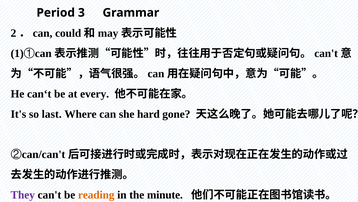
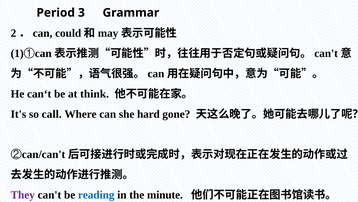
every: every -> think (95, 94)
last: last -> call (52, 114)
reading colour: orange -> blue (96, 194)
